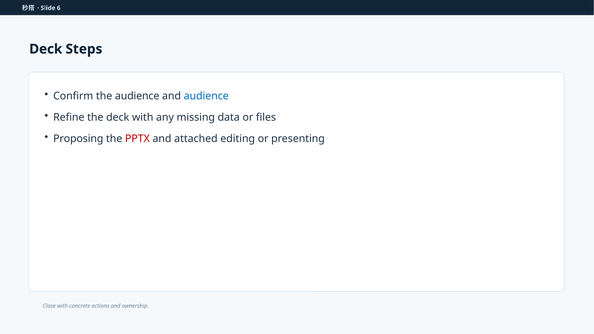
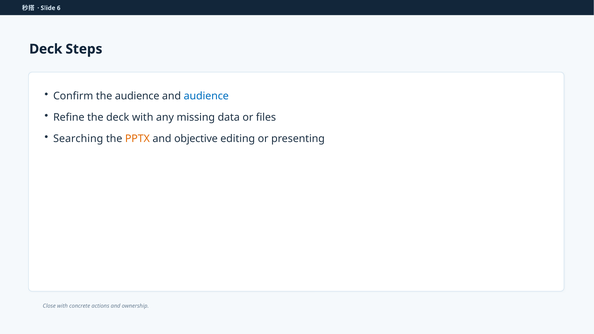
Proposing: Proposing -> Searching (78, 139)
PPTX colour: red -> orange (137, 139)
attached: attached -> objective (196, 139)
